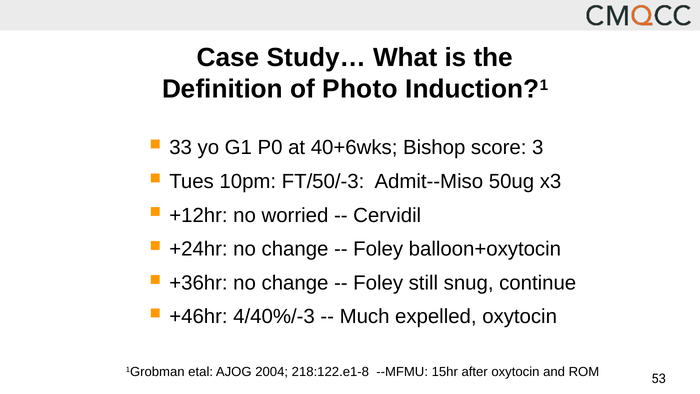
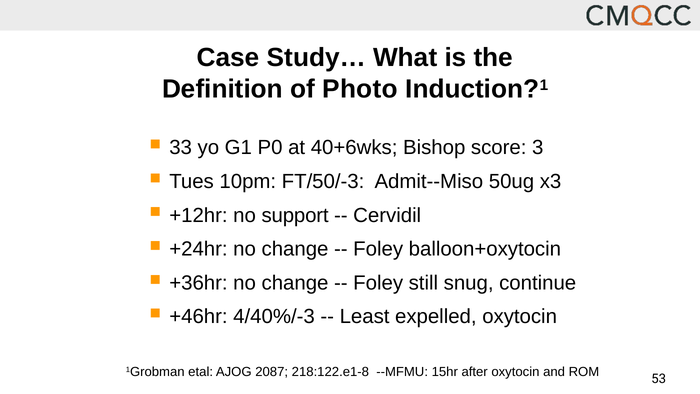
worried: worried -> support (295, 215)
Much: Much -> Least (365, 317)
2004: 2004 -> 2087 (272, 371)
